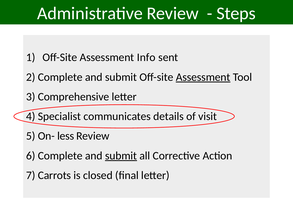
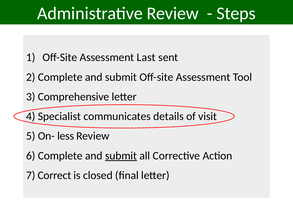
Info: Info -> Last (146, 57)
Assessment underline: present -> none (203, 77)
Carrots: Carrots -> Correct (54, 175)
